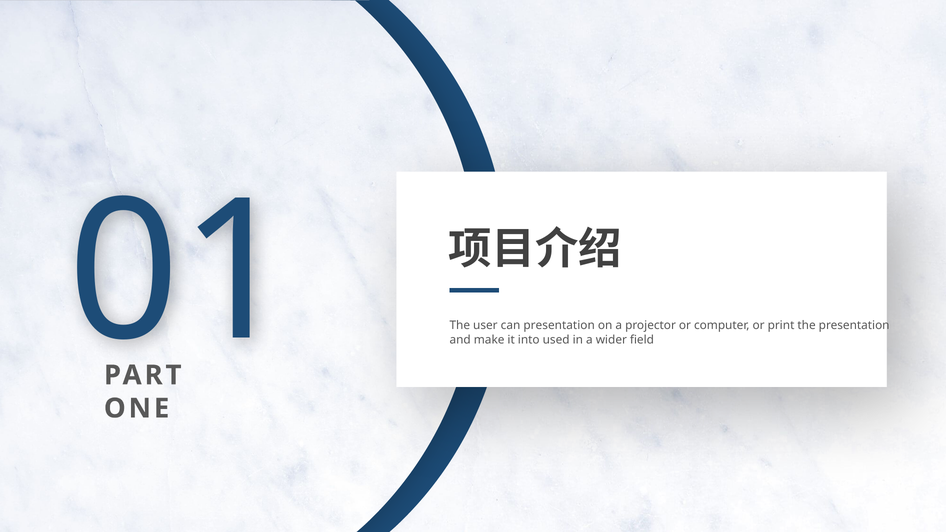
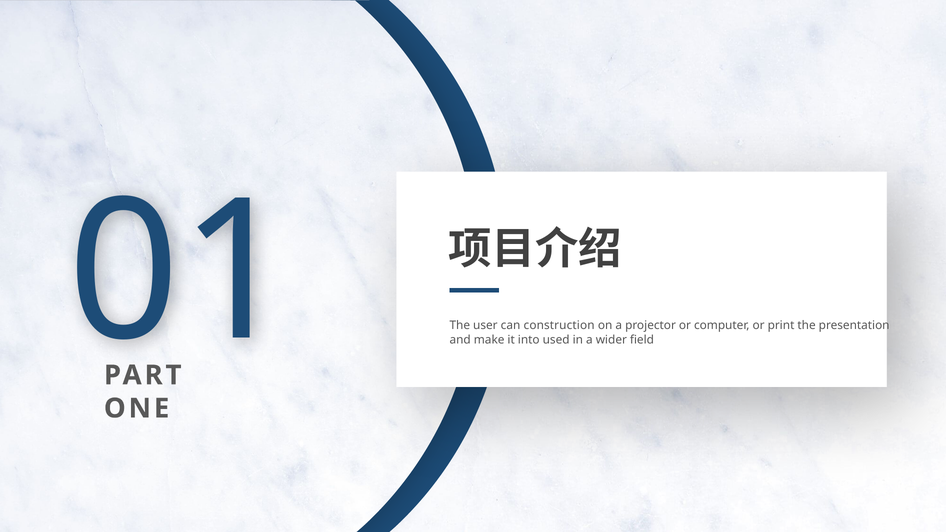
can presentation: presentation -> construction (559, 326)
